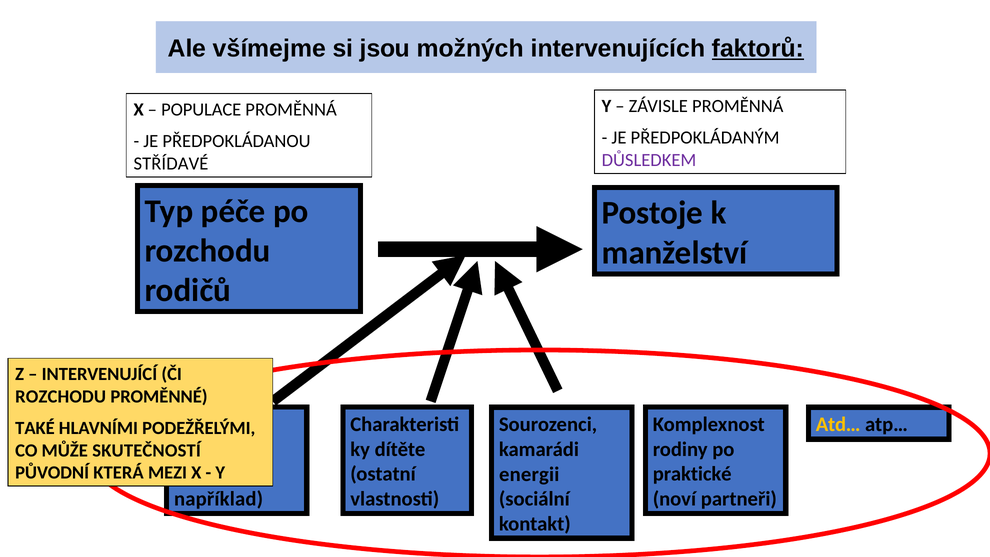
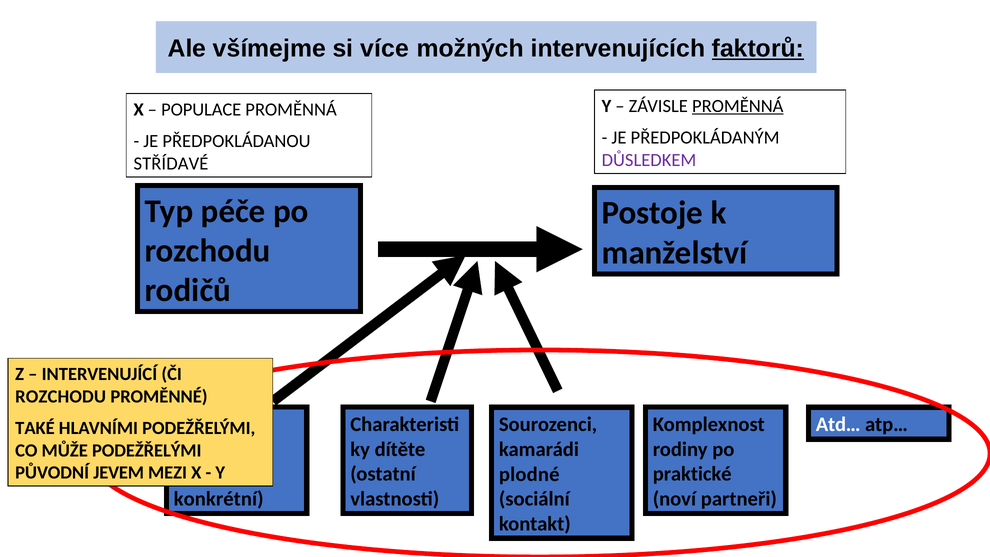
jsou: jsou -> více (385, 49)
PROMĚNNÁ underline: none -> present (738, 106)
Atd… colour: yellow -> white (838, 425)
MŮŽE SKUTEČNOSTÍ: SKUTEČNOSTÍ -> PODEŽŘELÝMI (147, 450)
KTERÁ: KTERÁ -> JEVEM (119, 473)
energii: energii -> plodné (529, 474)
například: například -> konkrétní (219, 499)
